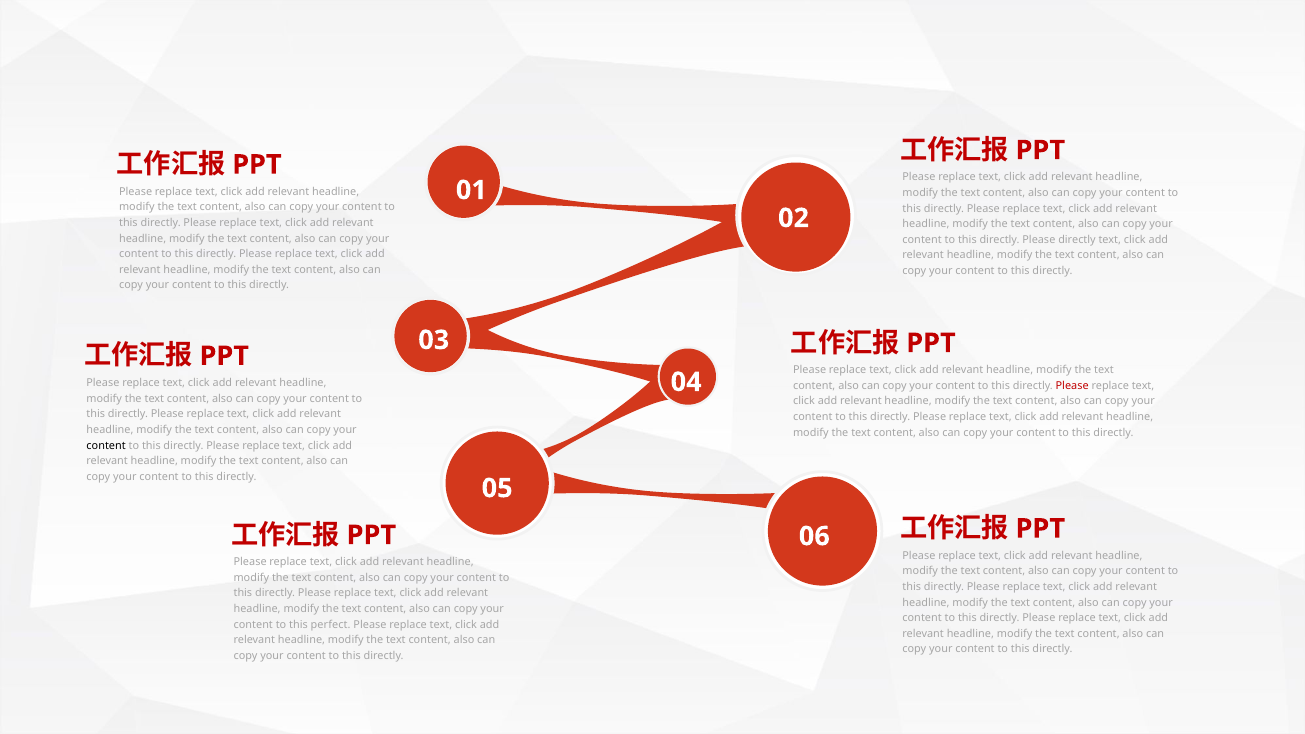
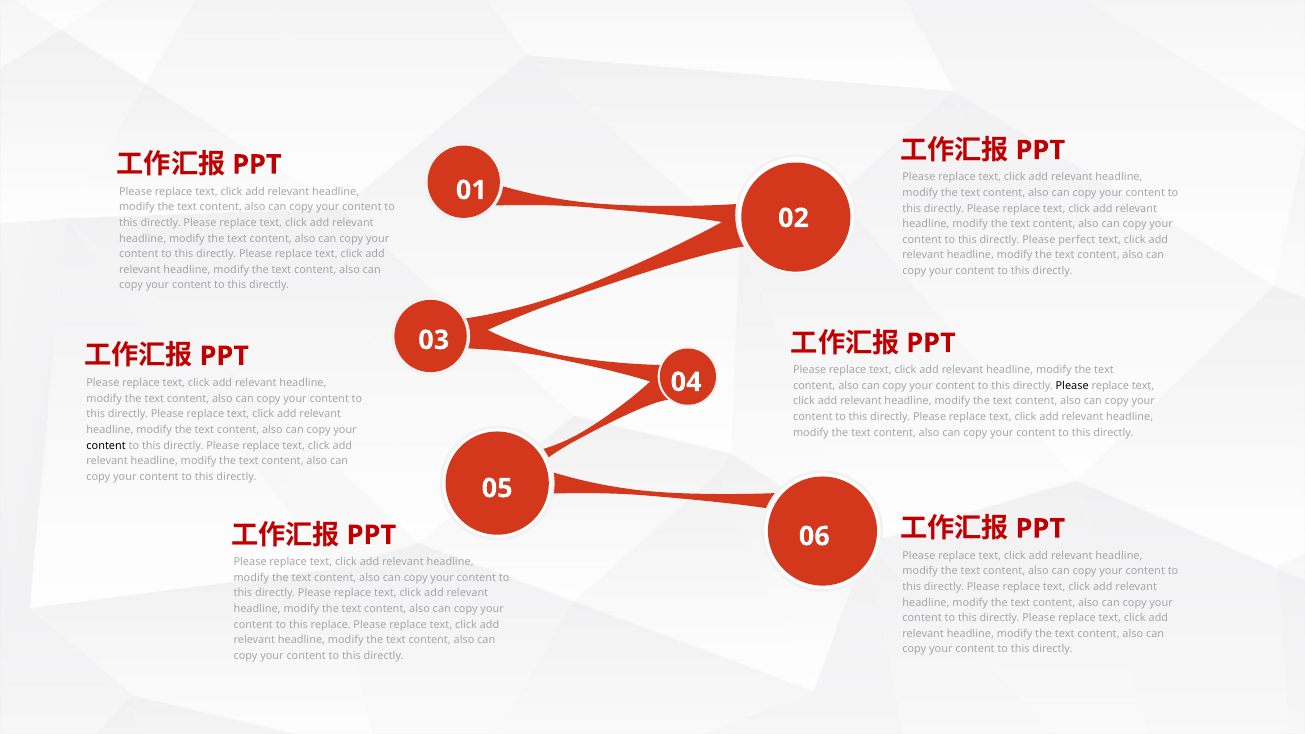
Please directly: directly -> perfect (1077, 240)
Please colour: red -> black (1072, 386)
this perfect: perfect -> replace (331, 625)
